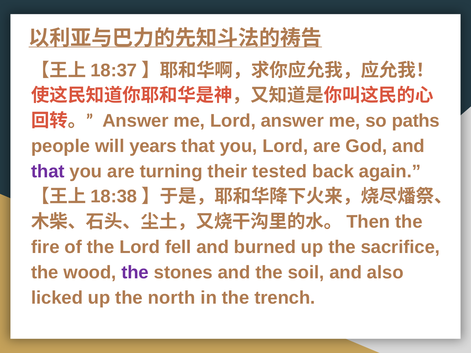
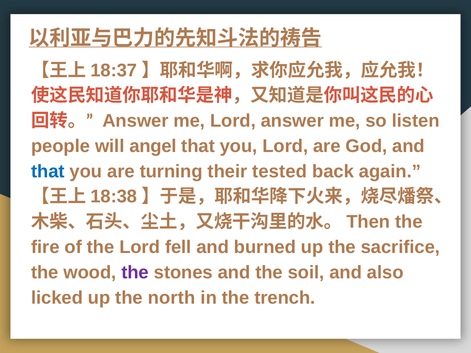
paths: paths -> listen (416, 121)
years: years -> angel (153, 146)
that colour: purple -> blue (48, 171)
